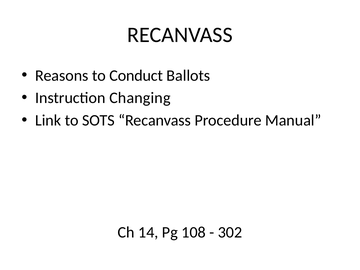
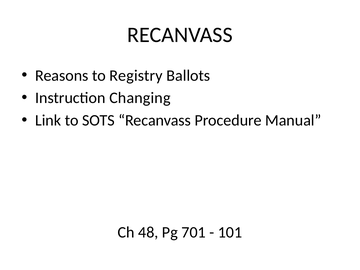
Conduct: Conduct -> Registry (136, 76)
14: 14 -> 48 (148, 232)
108: 108 -> 701 (194, 232)
302: 302 -> 101 (230, 232)
